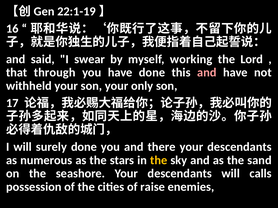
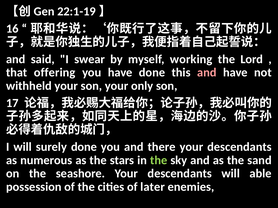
through: through -> offering (55, 73)
the colour: yellow -> light green (159, 161)
calls: calls -> able (261, 174)
raise: raise -> later (153, 187)
